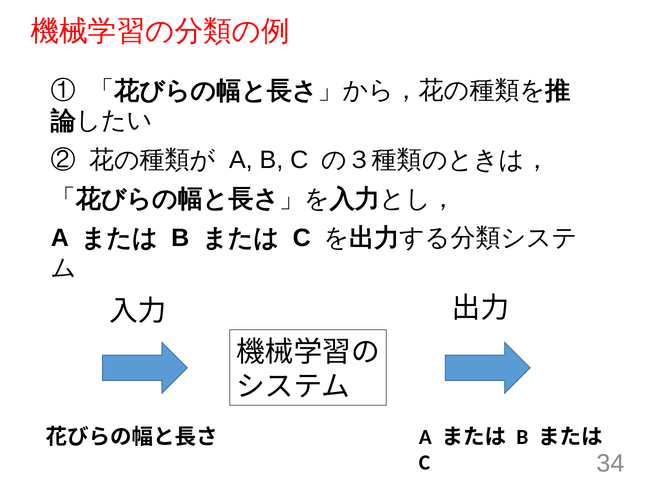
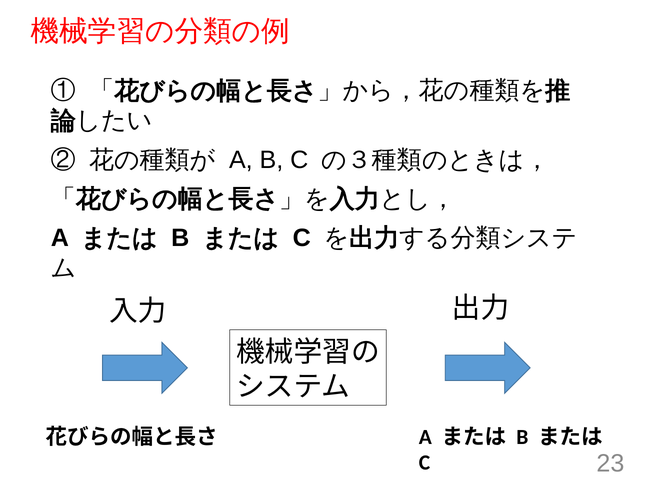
34: 34 -> 23 (610, 463)
